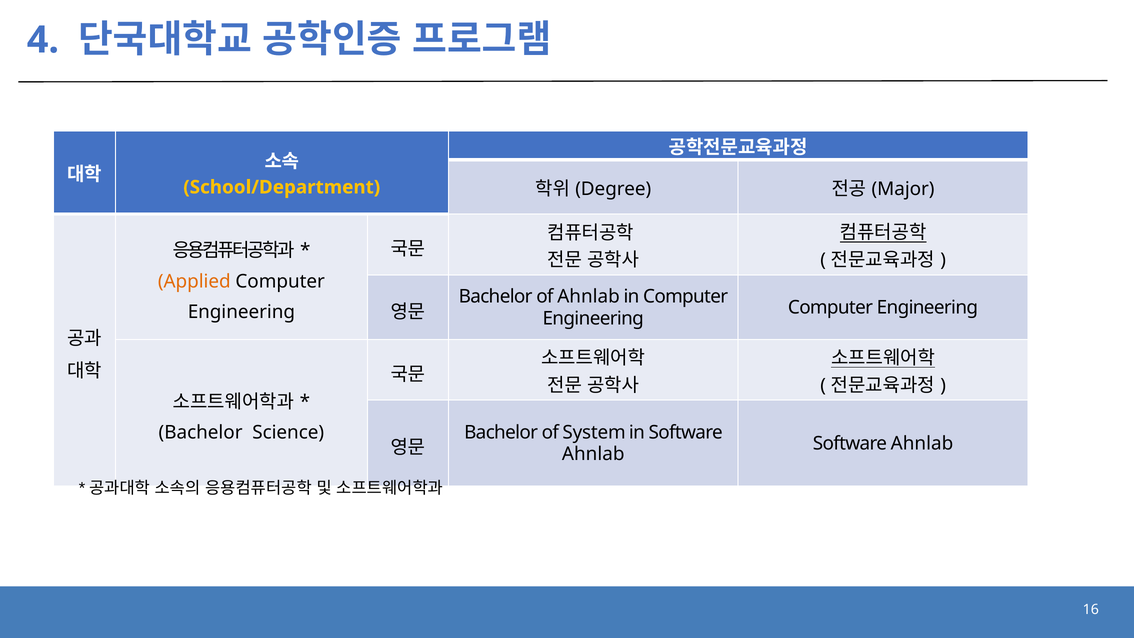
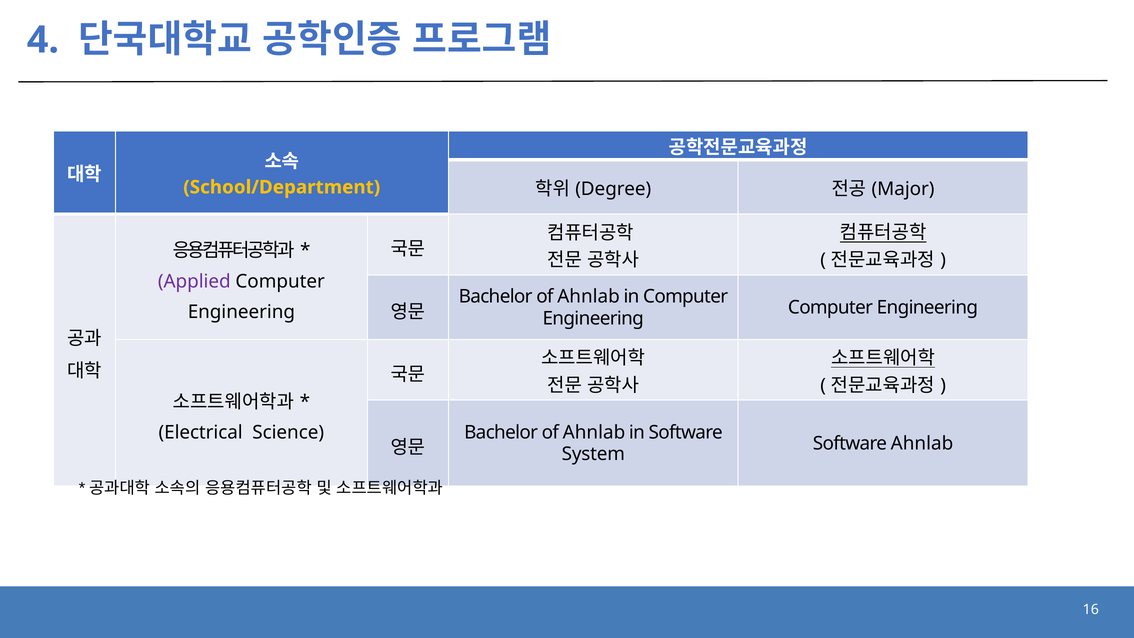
Applied colour: orange -> purple (194, 281)
System: System -> Ahnlab (594, 432)
Bachelor: Bachelor -> Electrical (201, 433)
Ahnlab: Ahnlab -> System (593, 454)
